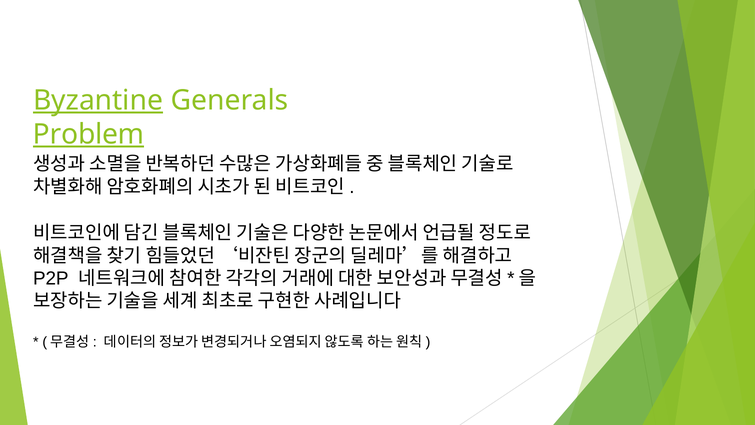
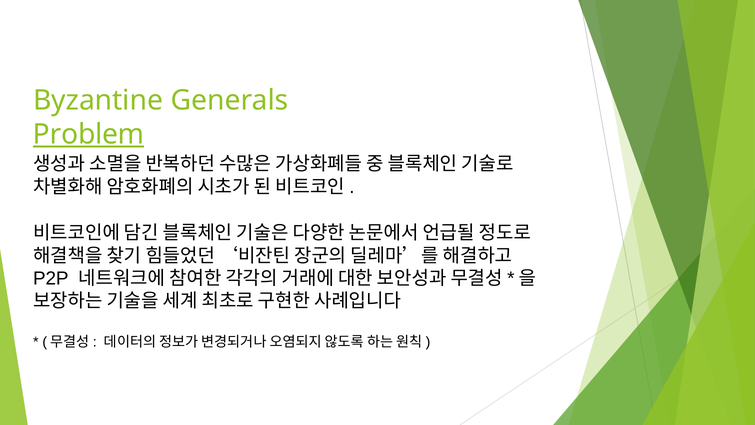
Byzantine underline: present -> none (98, 100)
